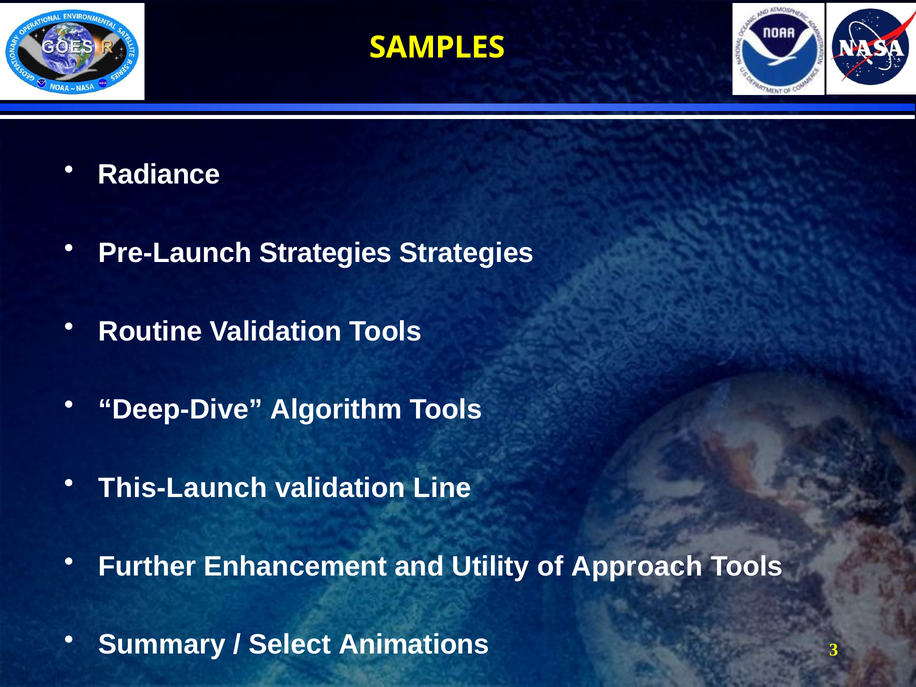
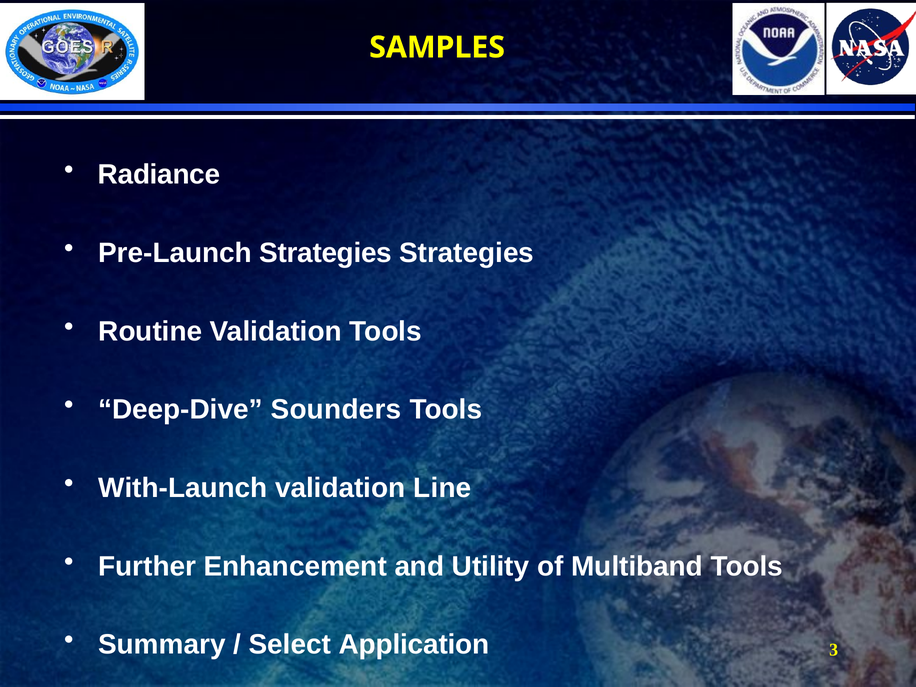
Algorithm: Algorithm -> Sounders (336, 410)
This-Launch: This-Launch -> With-Launch (183, 488)
Approach: Approach -> Multiband (637, 566)
Animations: Animations -> Application (414, 645)
